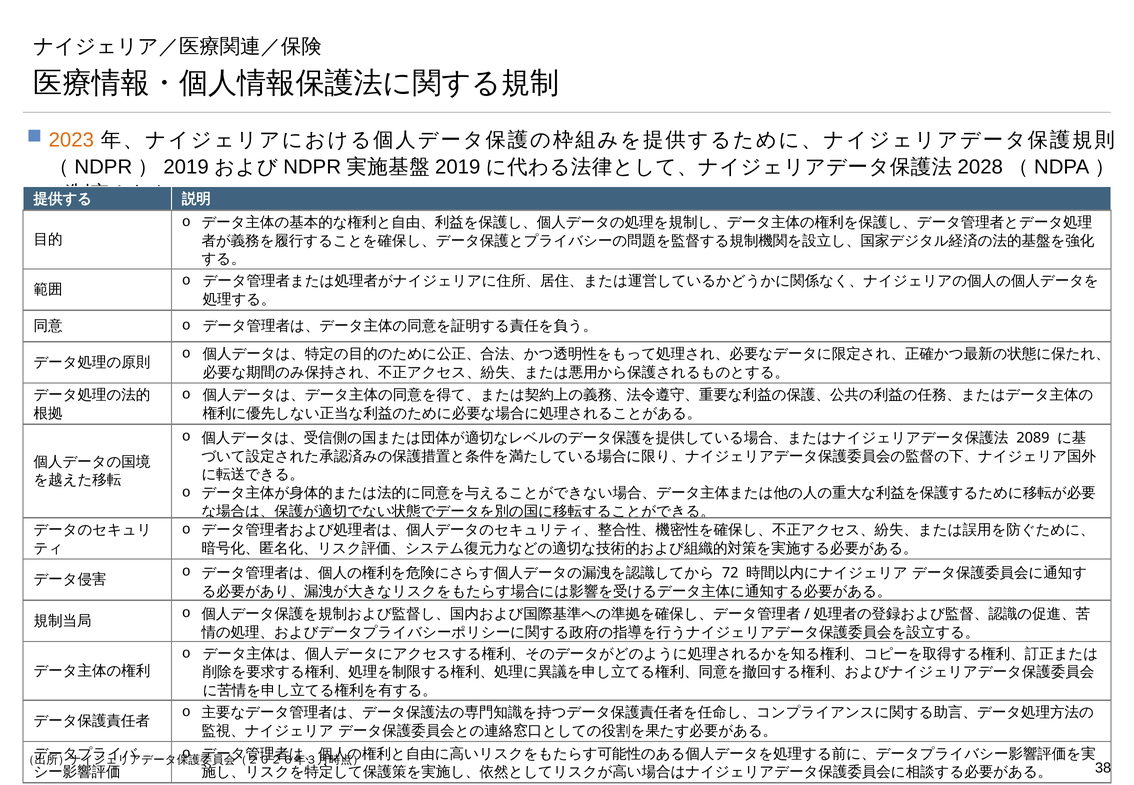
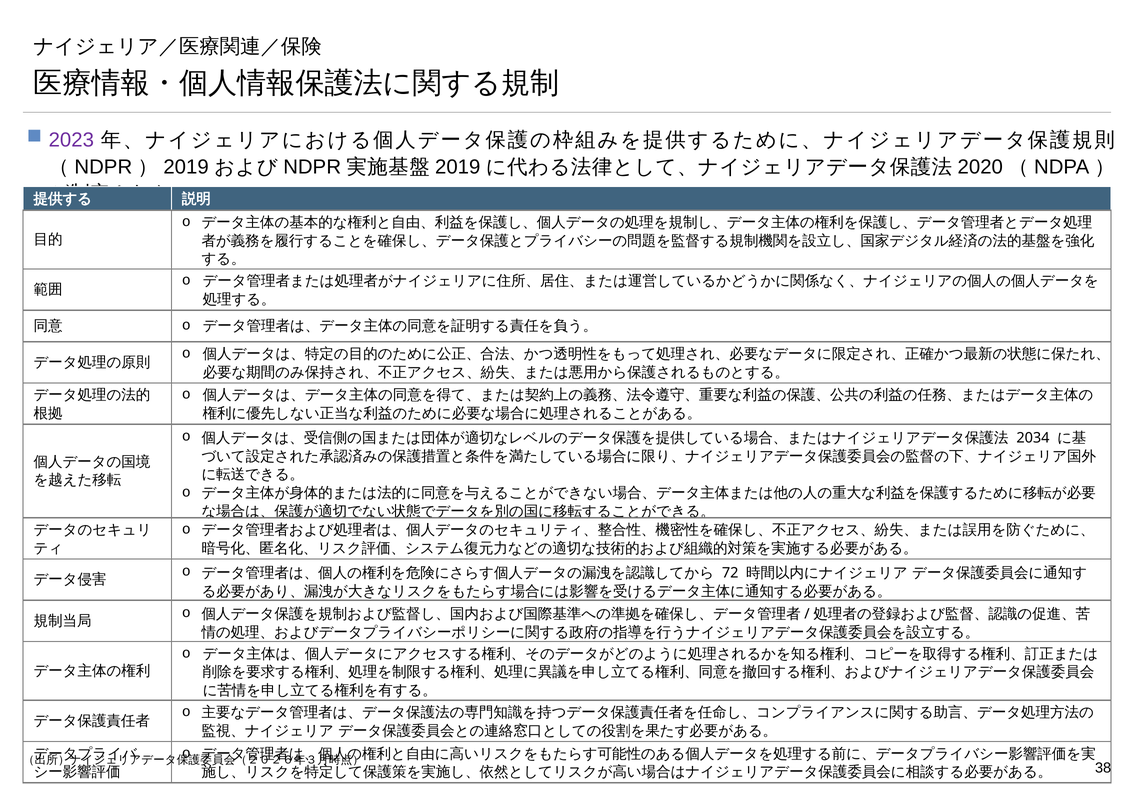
2023 colour: orange -> purple (71, 140)
2028: 2028 -> 2020 (980, 167)
2089: 2089 -> 2034 (1033, 438)
